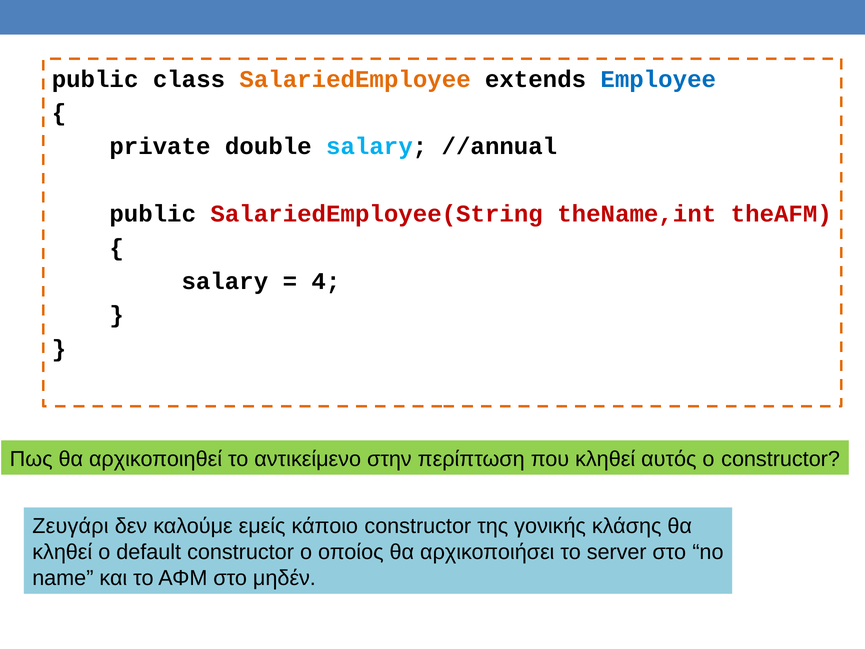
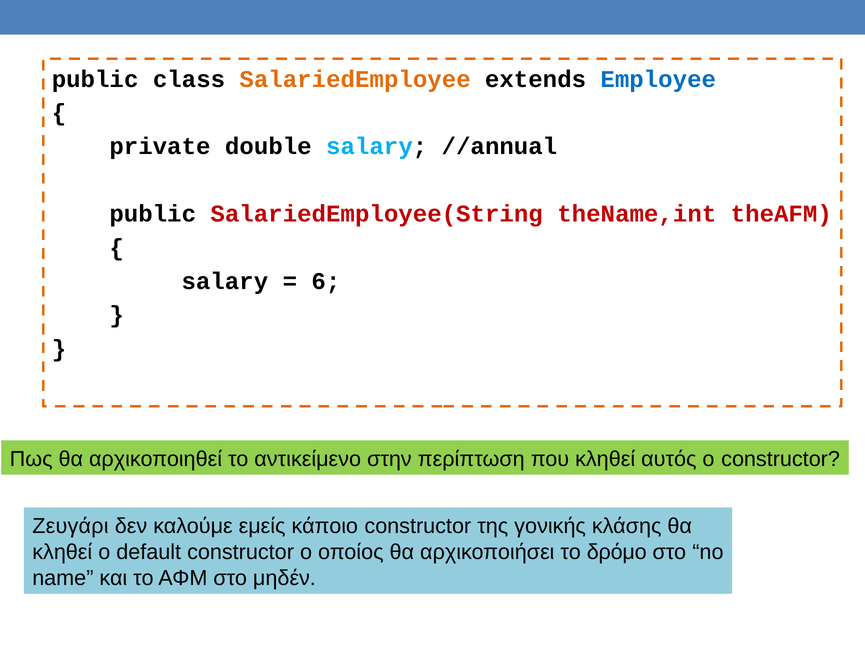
4: 4 -> 6 (326, 281)
server: server -> δρόμο (617, 552)
